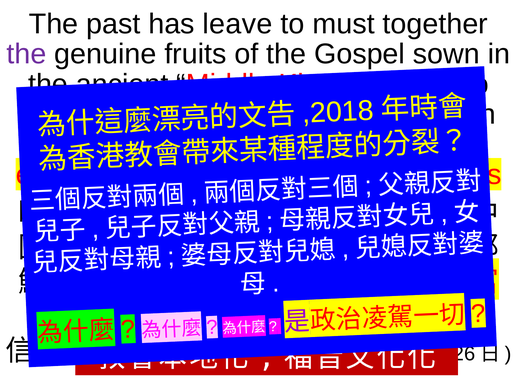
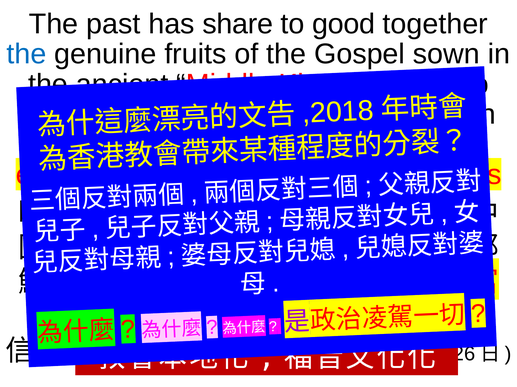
leave: leave -> share (238, 24)
must: must -> good (344, 24)
the colour: purple -> blue (26, 54)
